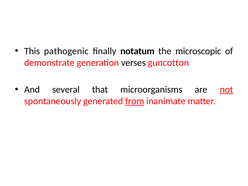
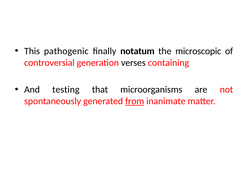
demonstrate: demonstrate -> controversial (49, 63)
guncotton: guncotton -> containing (168, 63)
several: several -> testing (66, 90)
not underline: present -> none (226, 90)
